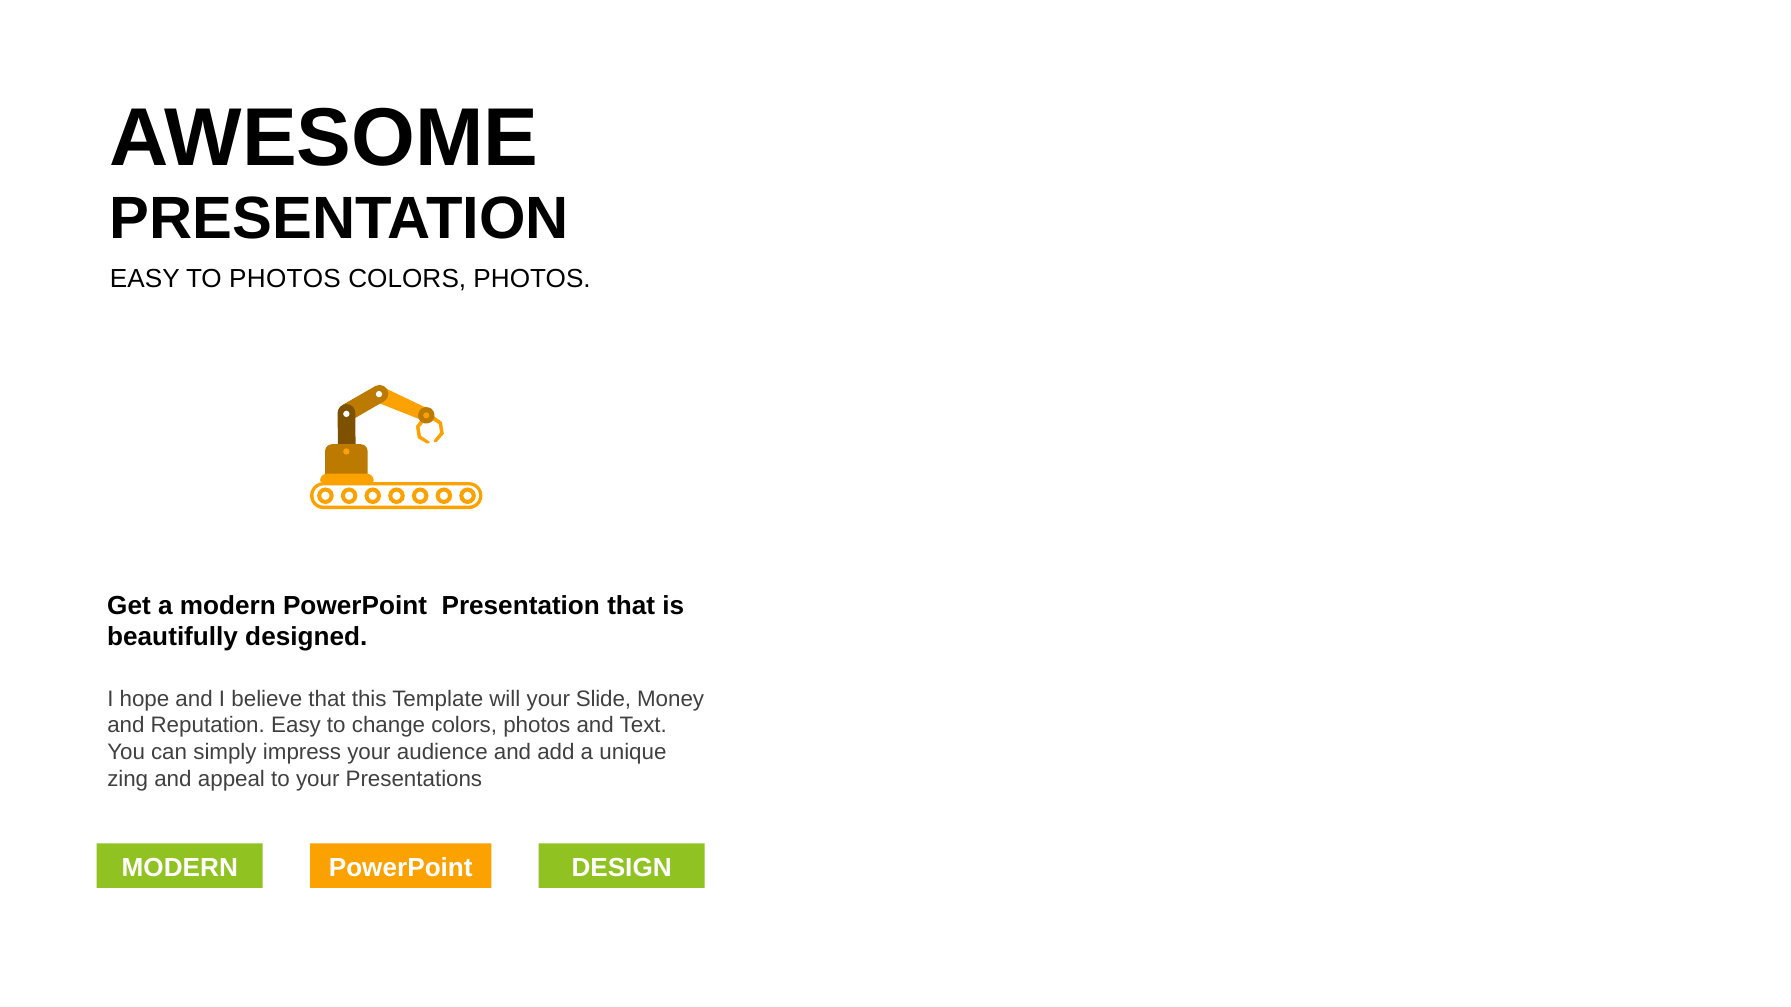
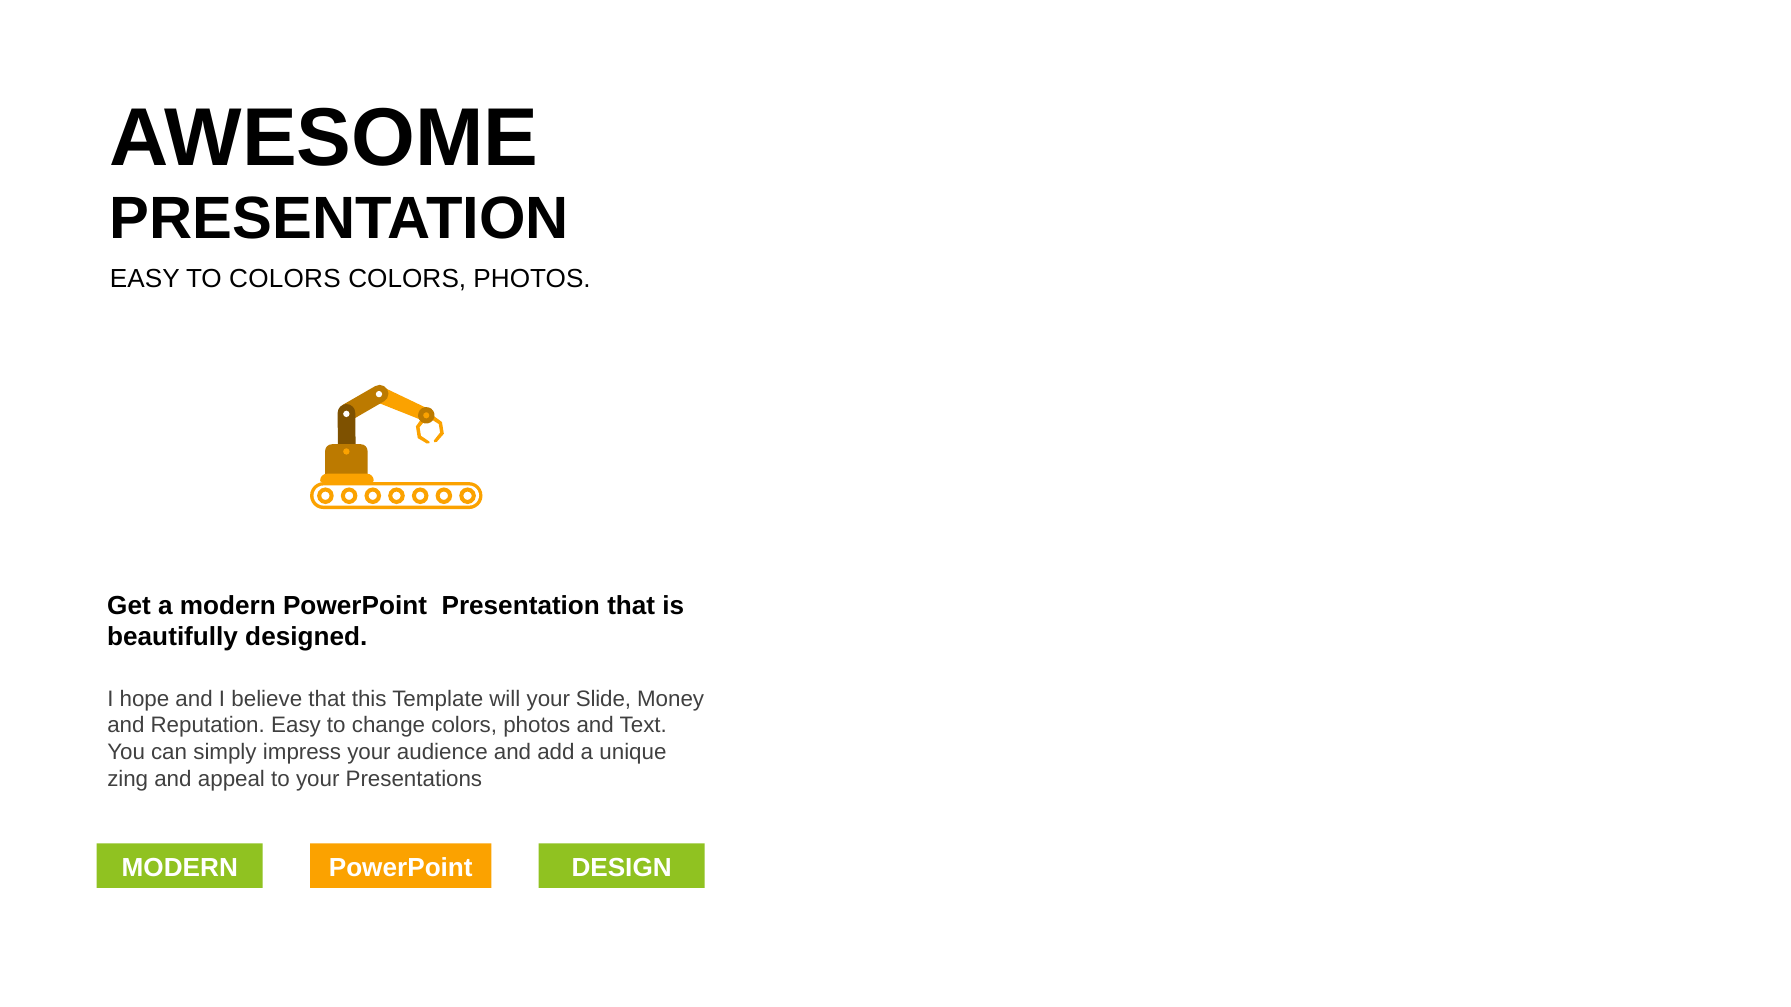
TO PHOTOS: PHOTOS -> COLORS (285, 279)
